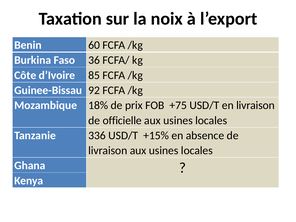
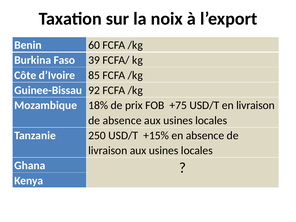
36: 36 -> 39 (94, 60)
de officielle: officielle -> absence (122, 120)
336: 336 -> 250 (97, 135)
